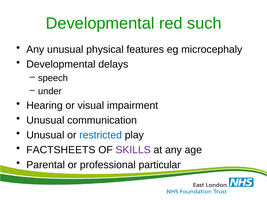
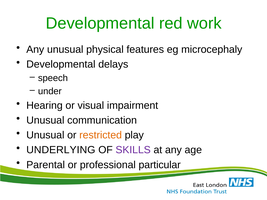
such: such -> work (204, 23)
restricted colour: blue -> orange (101, 135)
FACTSHEETS: FACTSHEETS -> UNDERLYING (61, 150)
